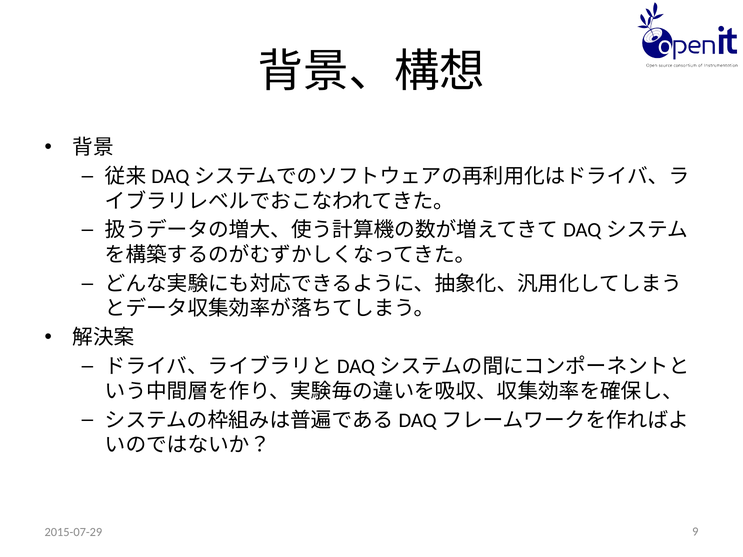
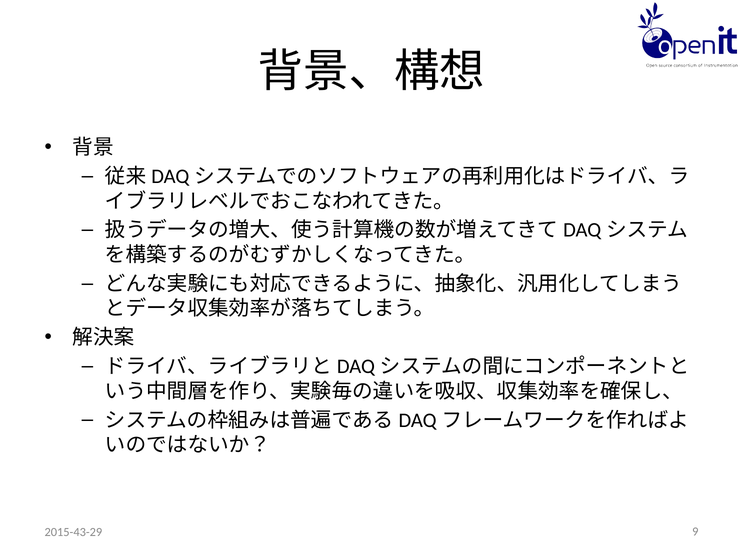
2015-07-29: 2015-07-29 -> 2015-43-29 (73, 532)
